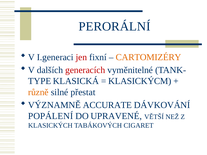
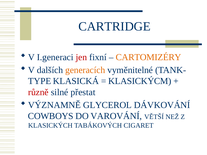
PERORÁLNÍ: PERORÁLNÍ -> CARTRIDGE (115, 26)
generacích colour: red -> orange (85, 70)
různě colour: orange -> red (38, 92)
ACCURATE: ACCURATE -> GLYCEROL (107, 105)
POPÁLENÍ: POPÁLENÍ -> COWBOYS (51, 116)
UPRAVENÉ: UPRAVENÉ -> VAROVÁNÍ (116, 116)
